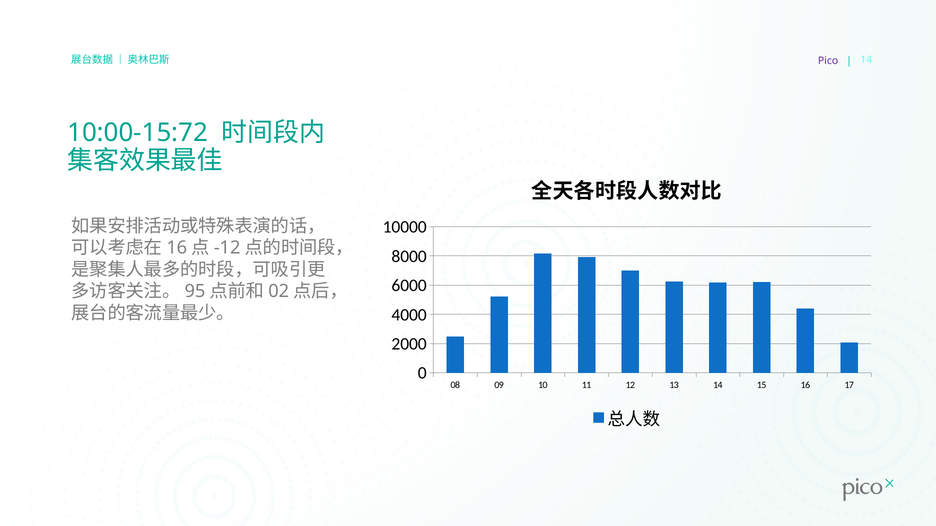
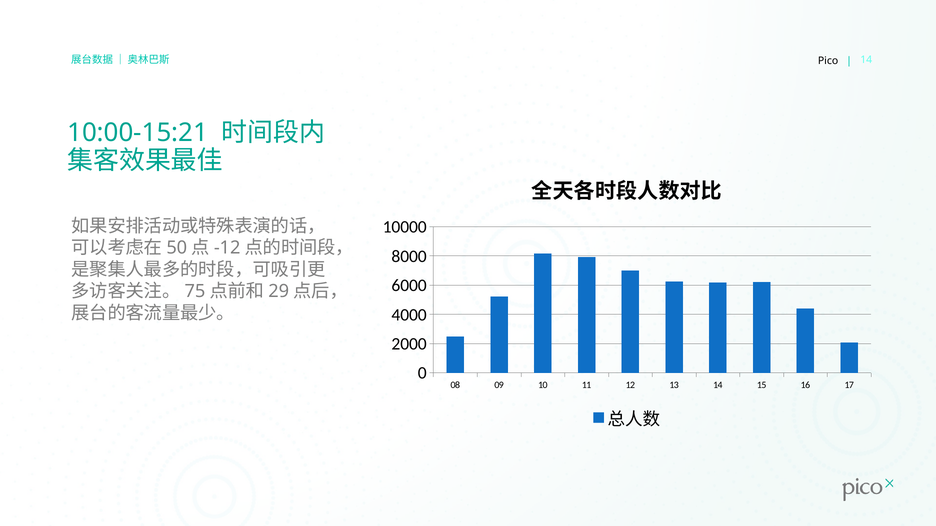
Pico colour: purple -> black (828, 61)
10:00-15:72: 10:00-15:72 -> 10:00-15:21 (138, 133)
16: 16 -> 50 (177, 248)
95: 95 -> 75 (195, 292)
02: 02 -> 29 (279, 292)
